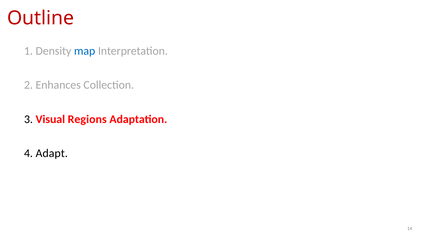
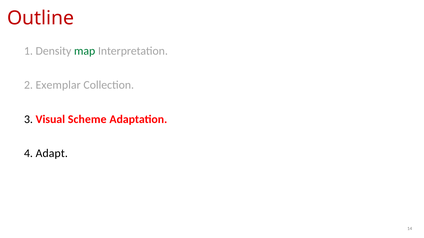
map colour: blue -> green (85, 51)
Enhances: Enhances -> Exemplar (58, 85)
Regions: Regions -> Scheme (87, 119)
